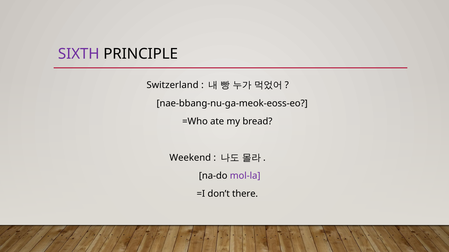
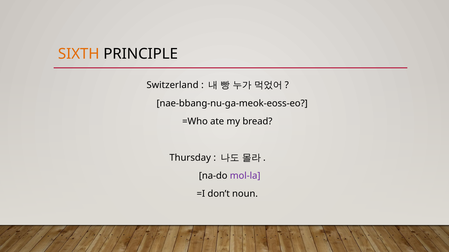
SIXTH colour: purple -> orange (79, 54)
Weekend: Weekend -> Thursday (190, 158)
there: there -> noun (245, 194)
